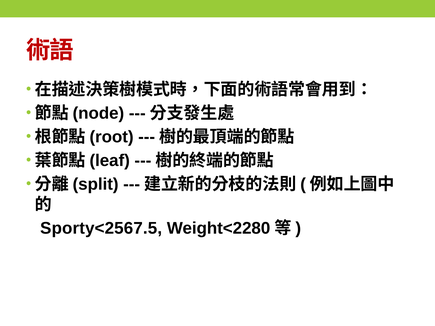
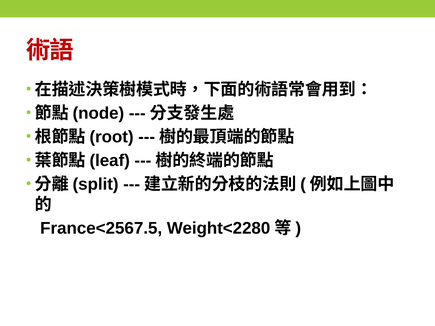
Sporty<2567.5: Sporty<2567.5 -> France<2567.5 (101, 228)
